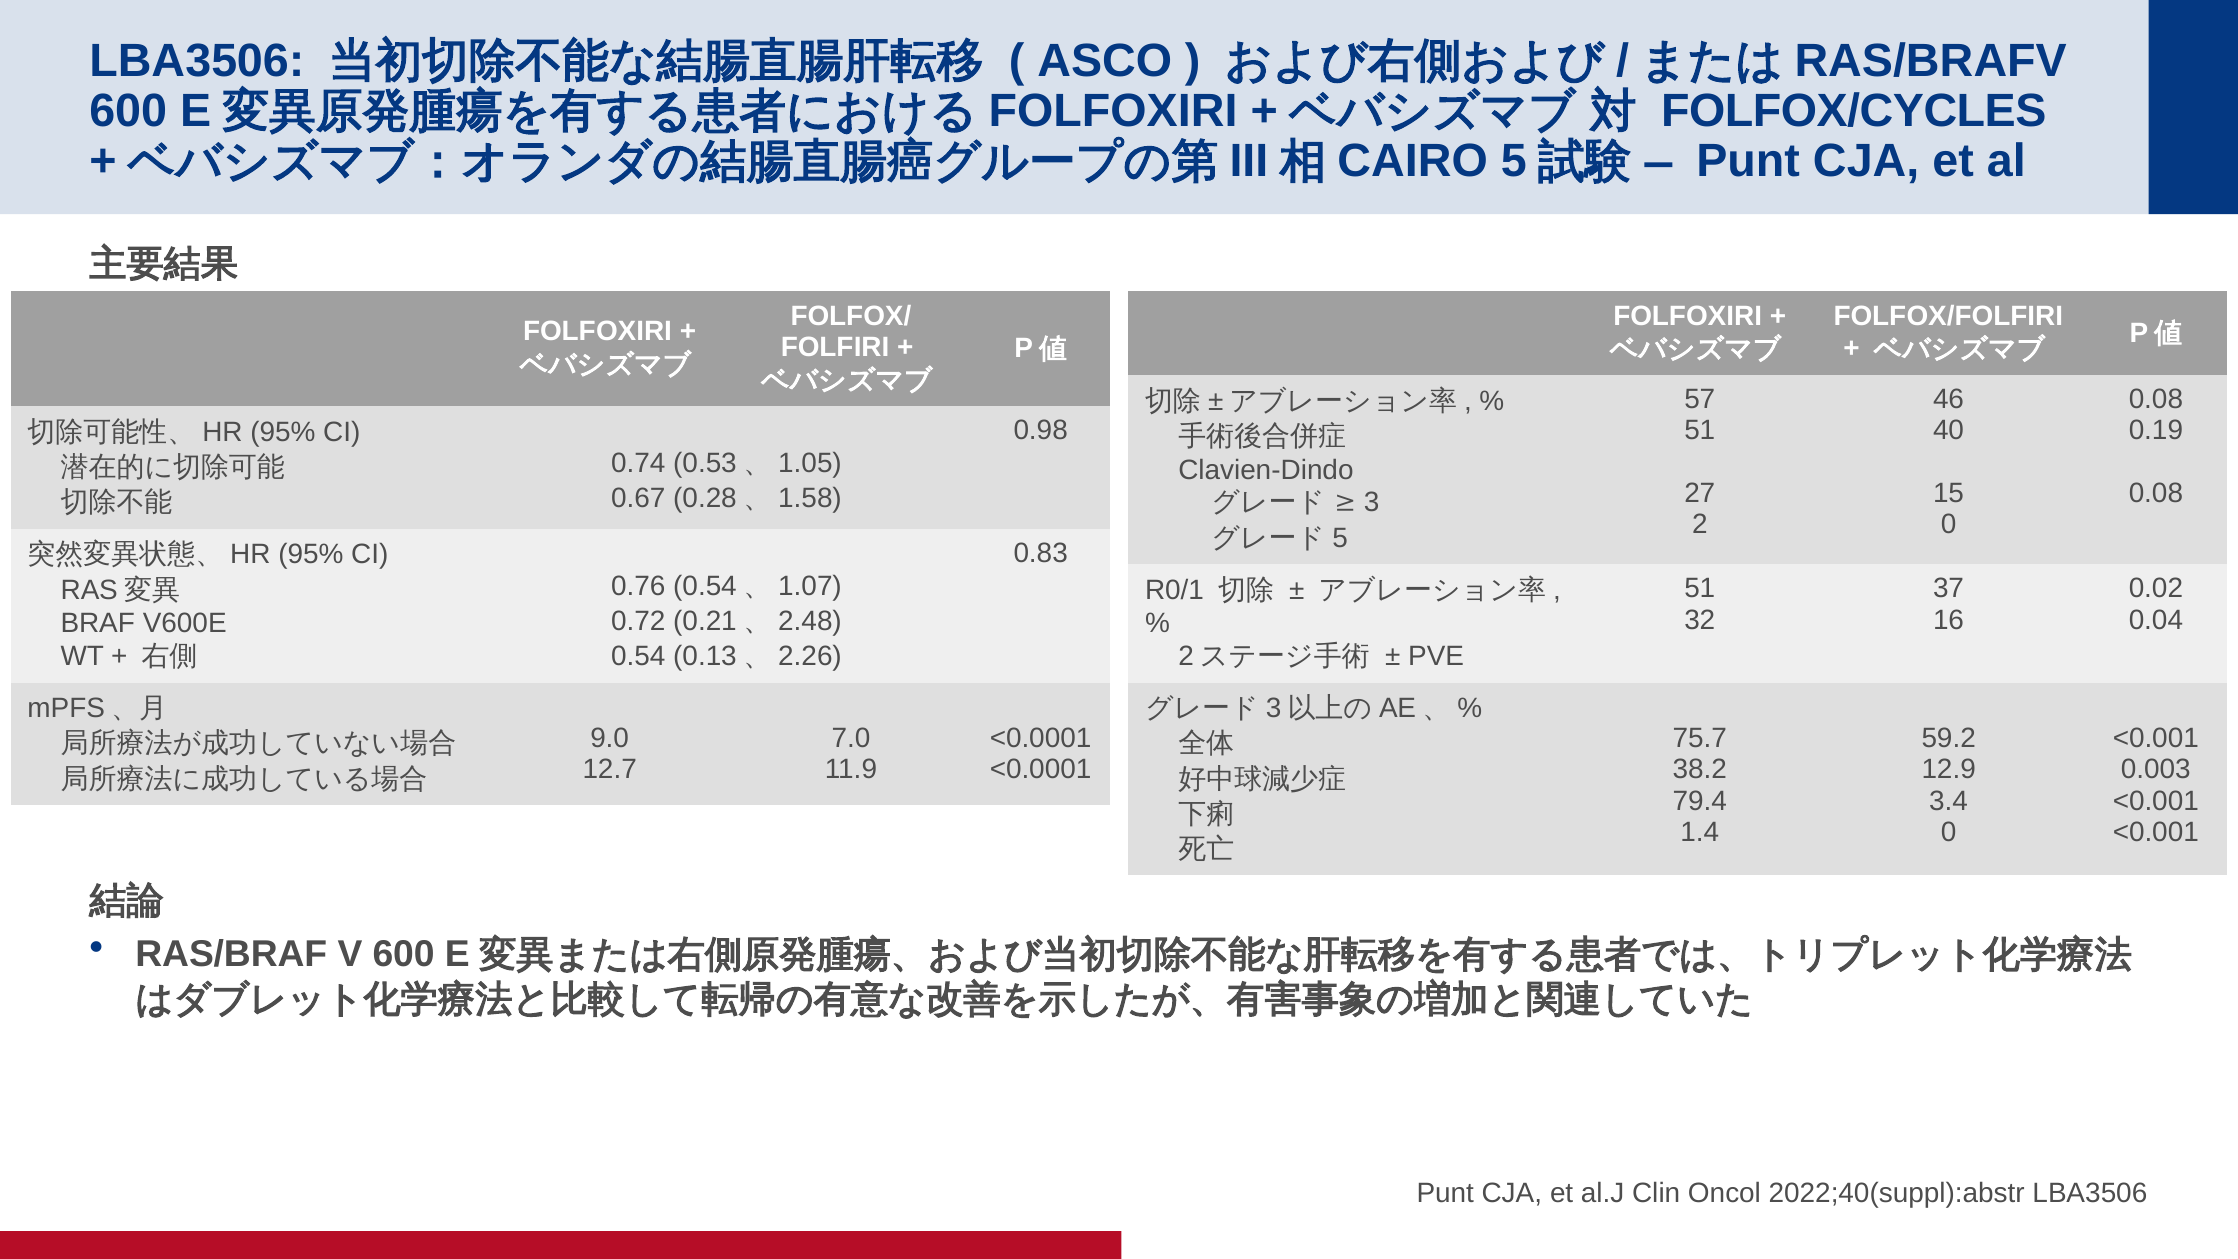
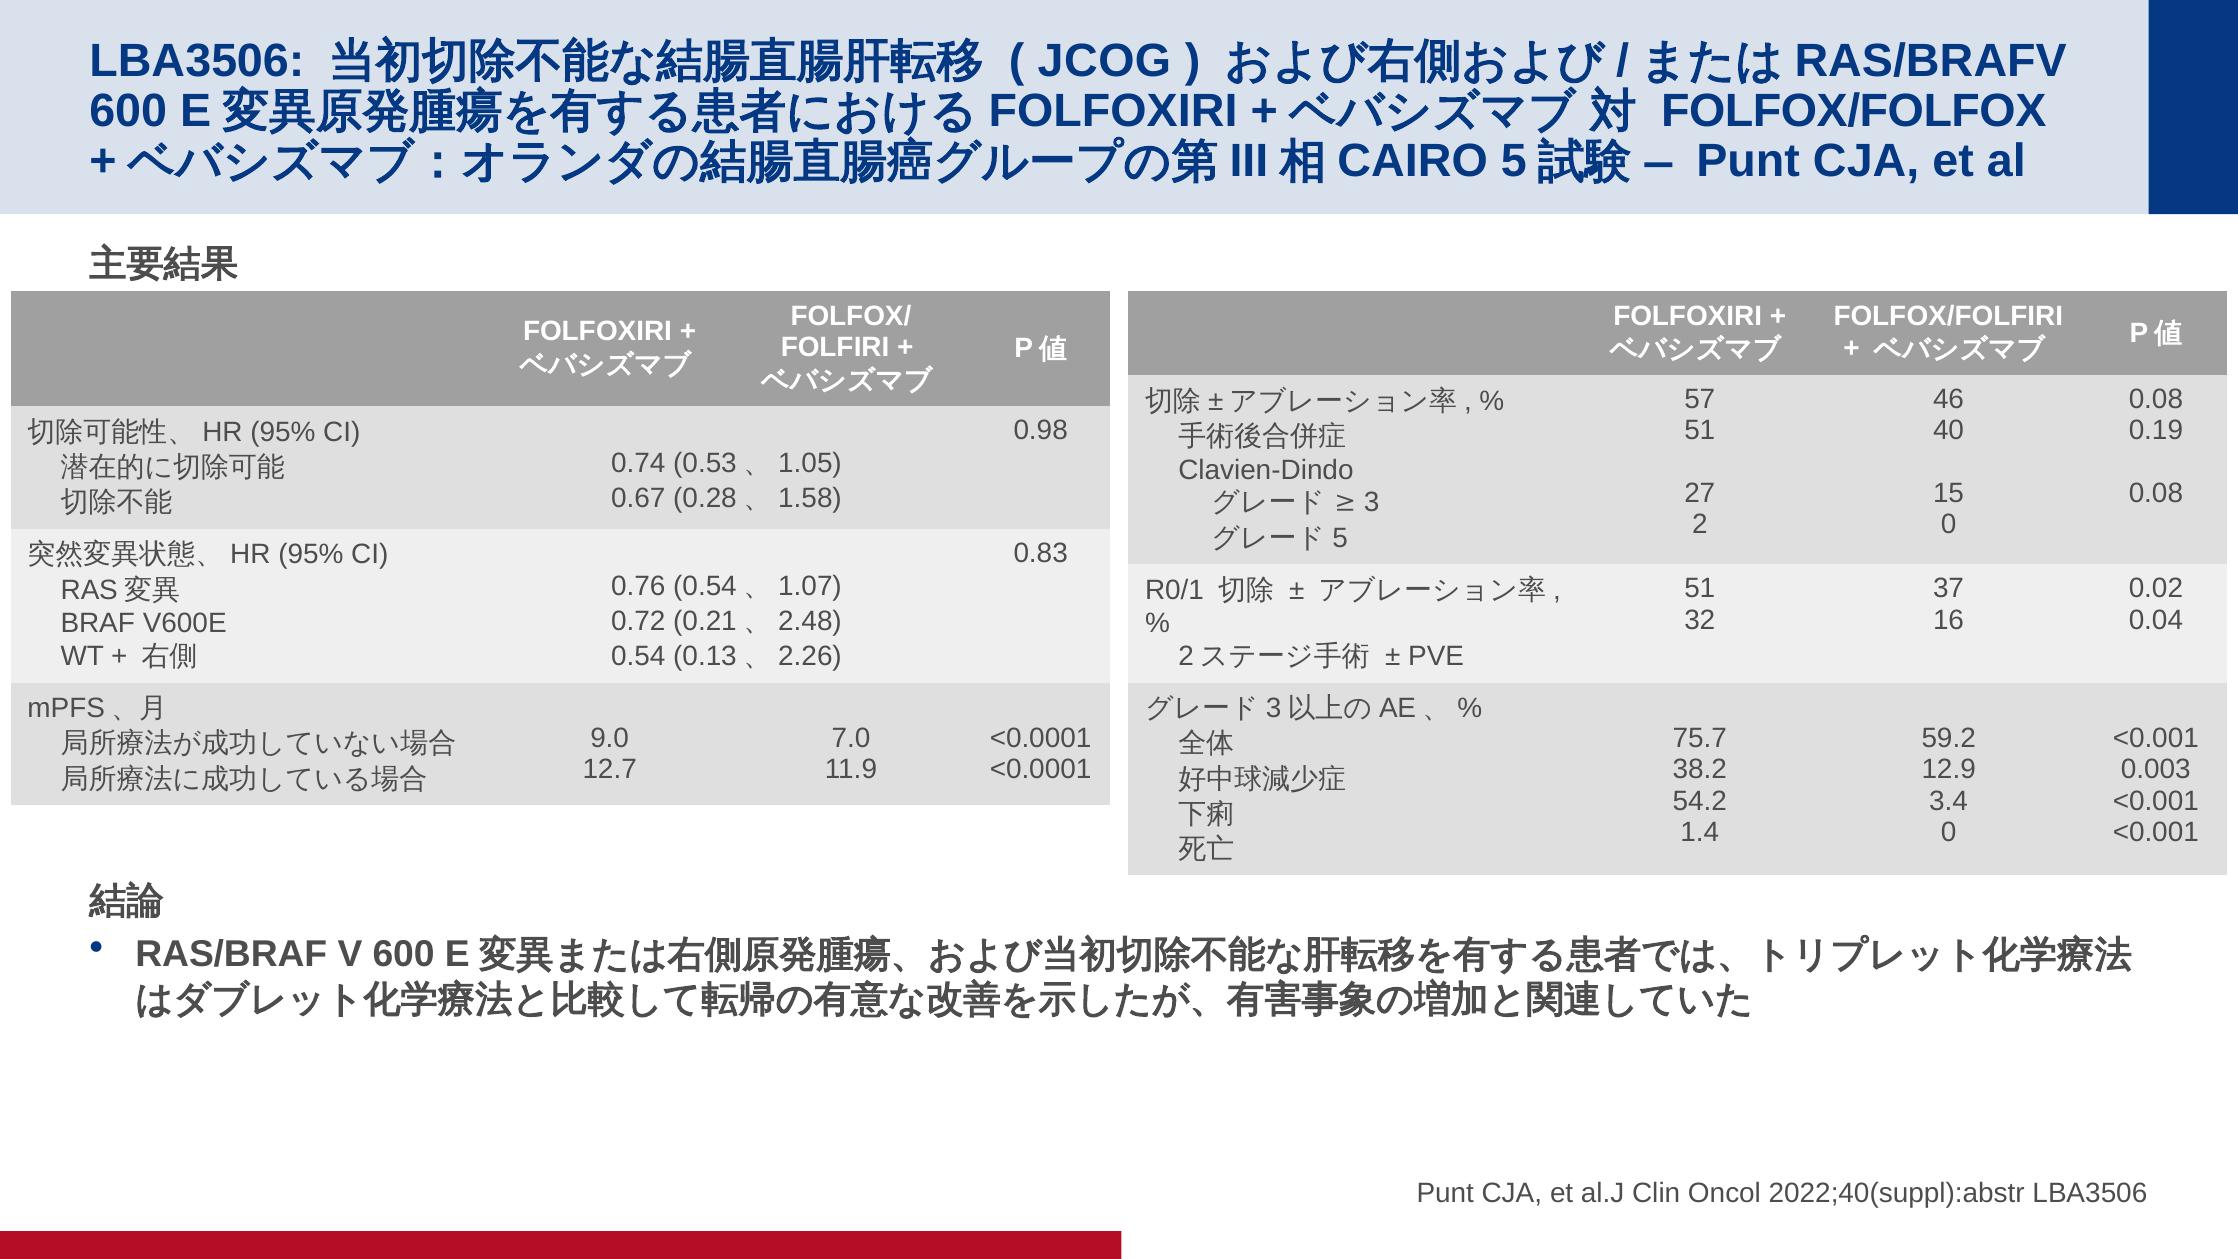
ASCO: ASCO -> JCOG (1104, 61)
FOLFOX/CYCLES: FOLFOX/CYCLES -> FOLFOX/FOLFOX (1854, 111)
79.4: 79.4 -> 54.2 (1700, 801)
